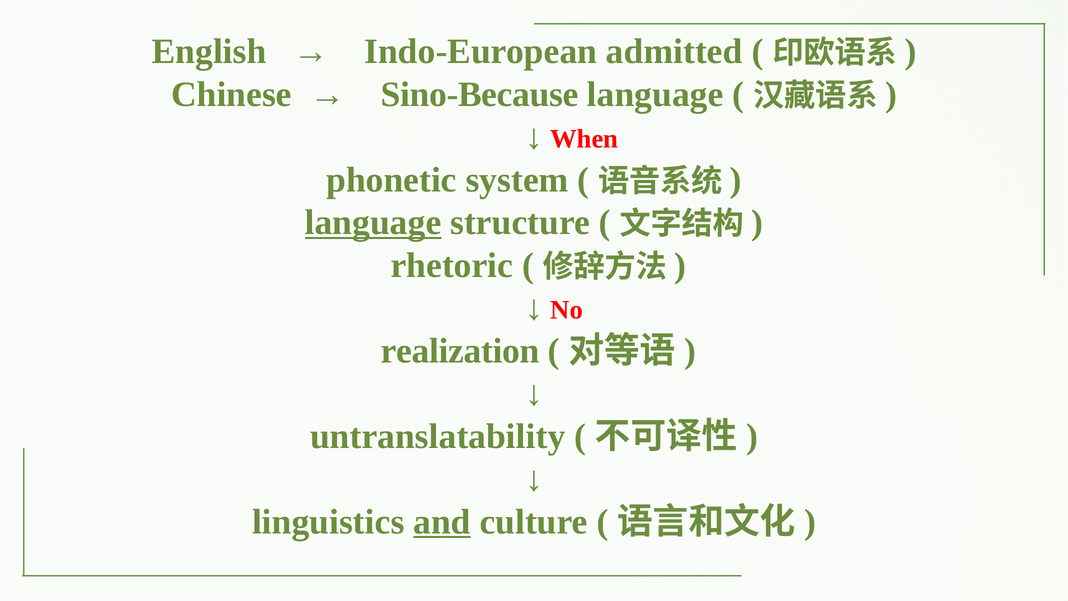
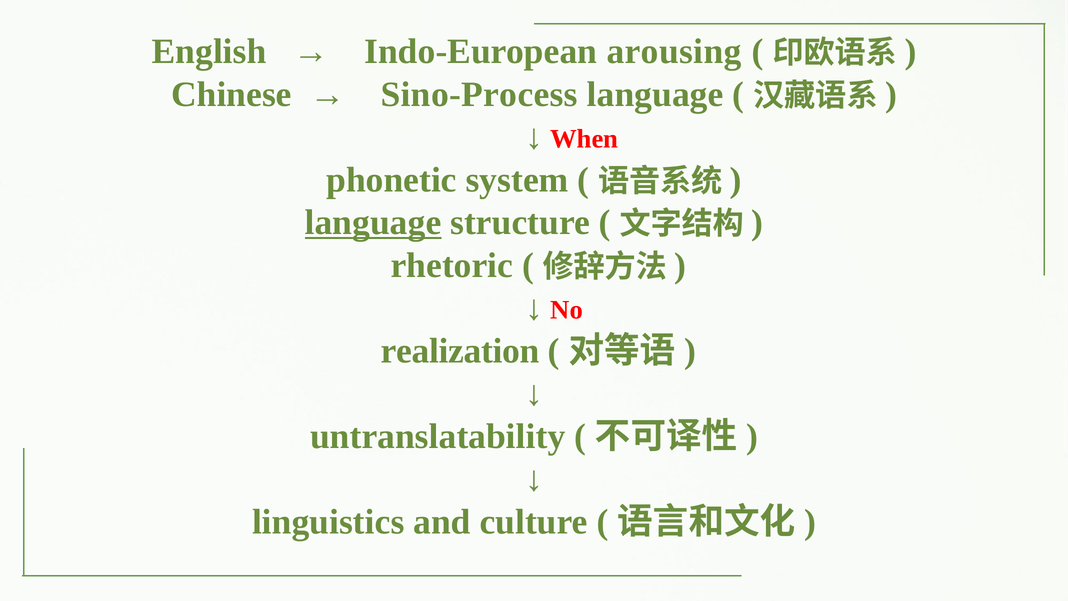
admitted: admitted -> arousing (674, 52)
Sino-Because: Sino-Because -> Sino-Process (479, 94)
and underline: present -> none (442, 522)
